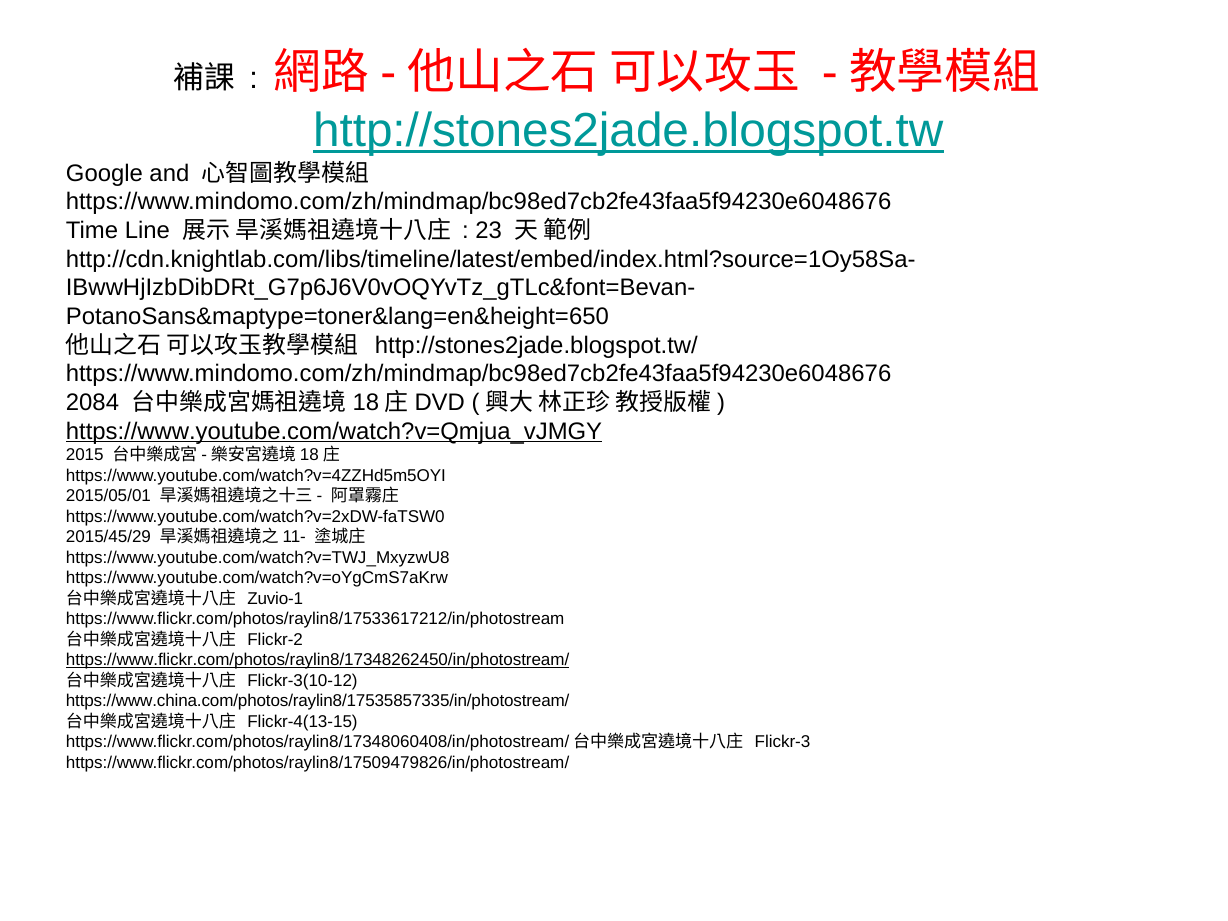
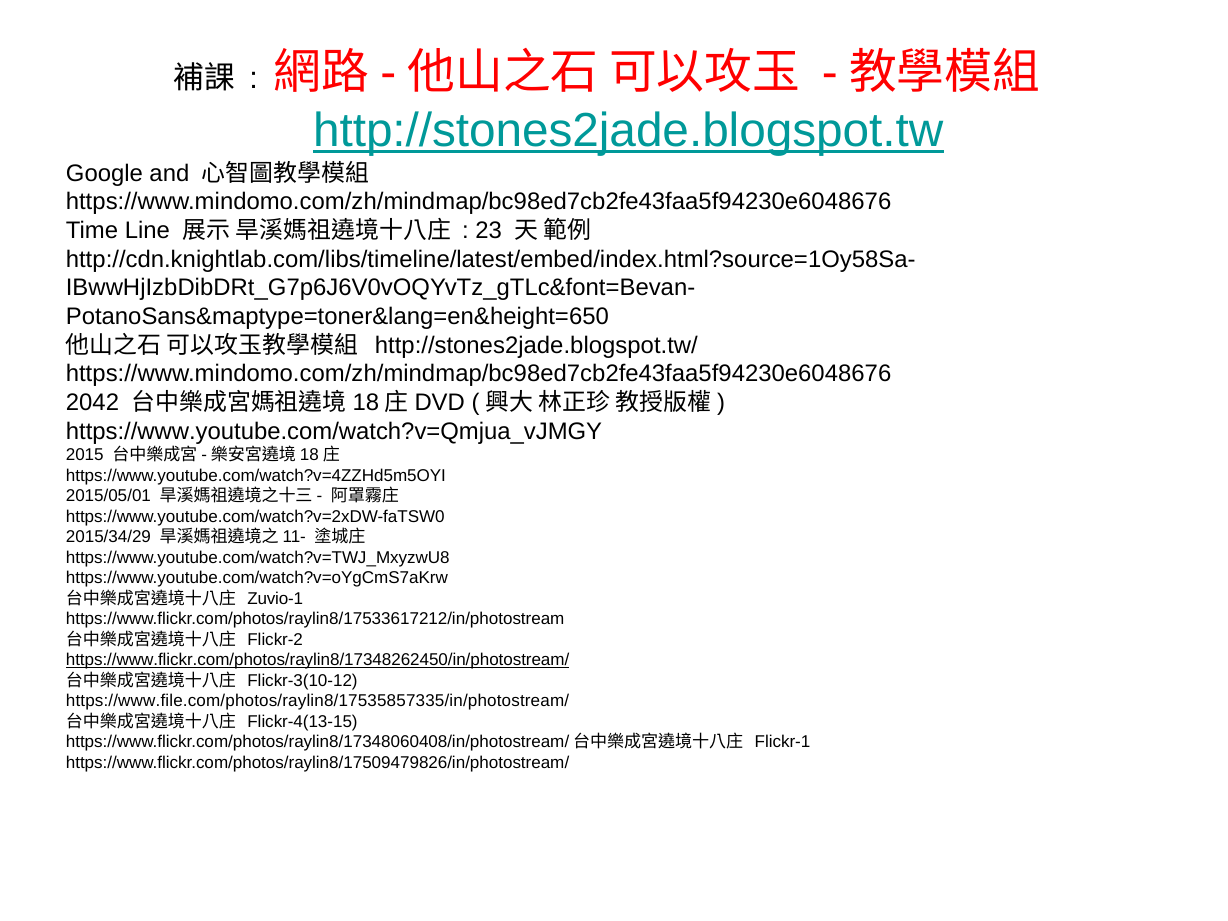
2084: 2084 -> 2042 (92, 403)
https://www.youtube.com/watch?v=Qmjua_vJMGY underline: present -> none (334, 431)
2015/45/29: 2015/45/29 -> 2015/34/29 (108, 537)
https://www.china.com/photos/raylin8/17535857335/in/photostream/: https://www.china.com/photos/raylin8/17535857335/in/photostream/ -> https://www.file.com/photos/raylin8/17535857335/in/photostream/ (317, 701)
Flickr-3: Flickr-3 -> Flickr-1 (783, 742)
